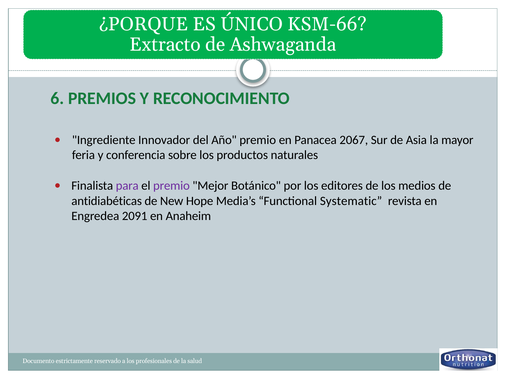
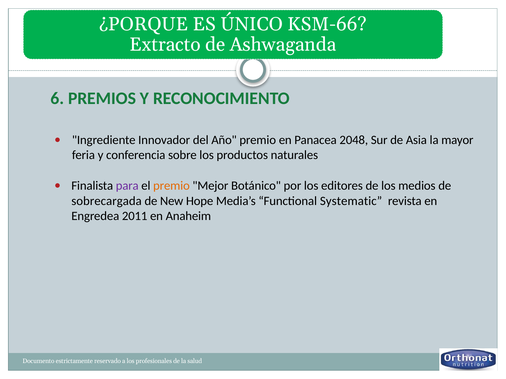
2067: 2067 -> 2048 (354, 140)
premio colour: purple -> orange (171, 186)
antidiabéticas: antidiabéticas -> sobrecargada (107, 201)
2091: 2091 -> 2011 (135, 216)
